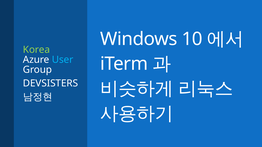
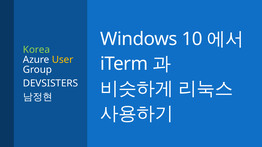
User colour: light blue -> yellow (63, 60)
